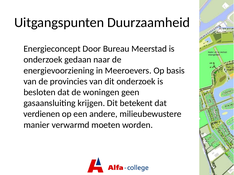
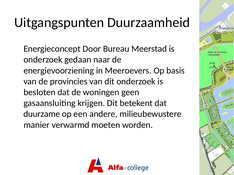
verdienen: verdienen -> duurzame (42, 114)
